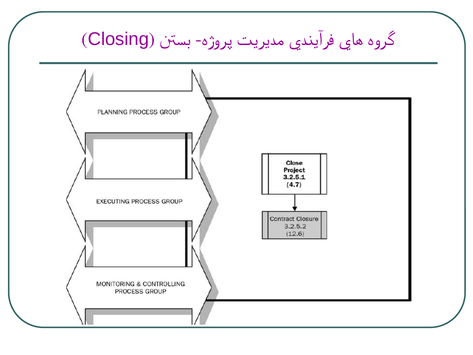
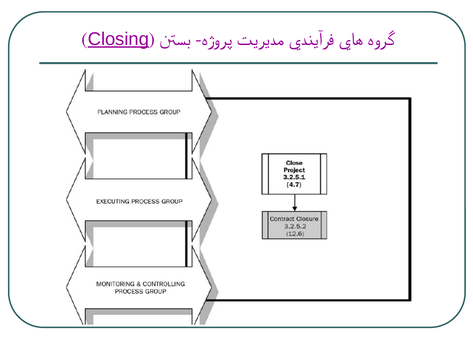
Closing underline: none -> present (118, 39)
